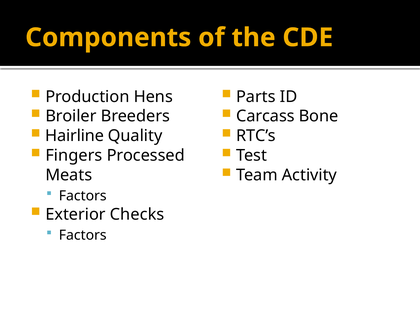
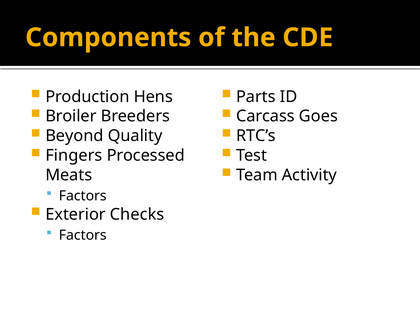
Bone: Bone -> Goes (318, 116)
Hairline: Hairline -> Beyond (74, 136)
